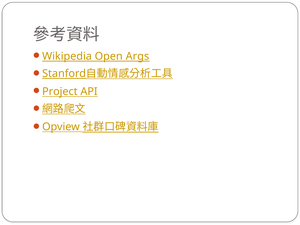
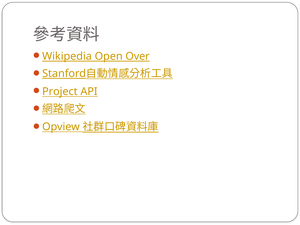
Args: Args -> Over (138, 56)
